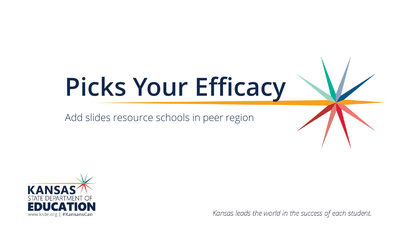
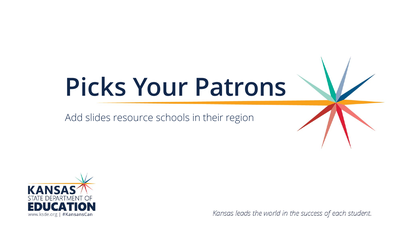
Efficacy: Efficacy -> Patrons (240, 88)
peer: peer -> their (213, 118)
